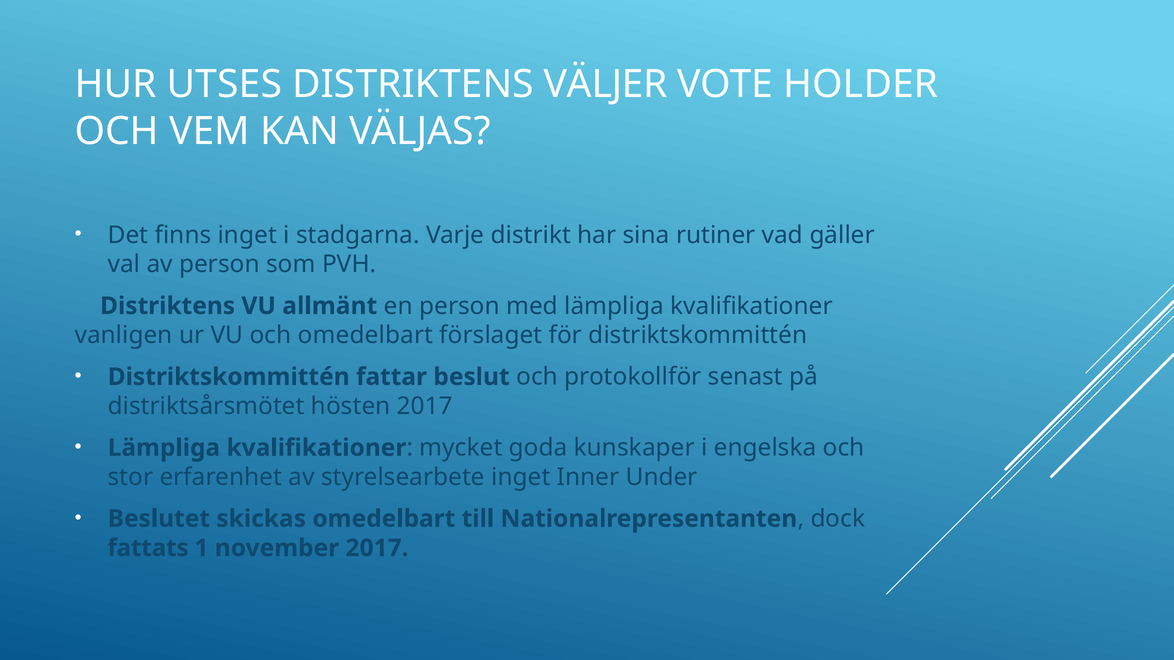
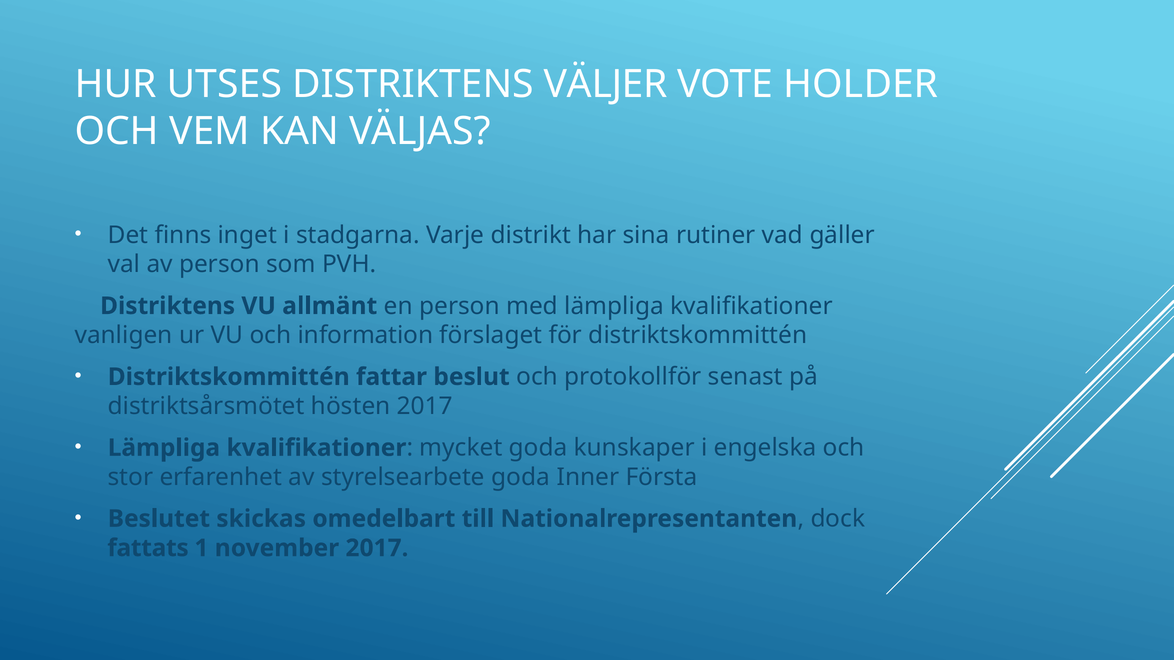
och omedelbart: omedelbart -> information (366, 335)
styrelsearbete inget: inget -> goda (521, 477)
Under: Under -> Första (662, 477)
